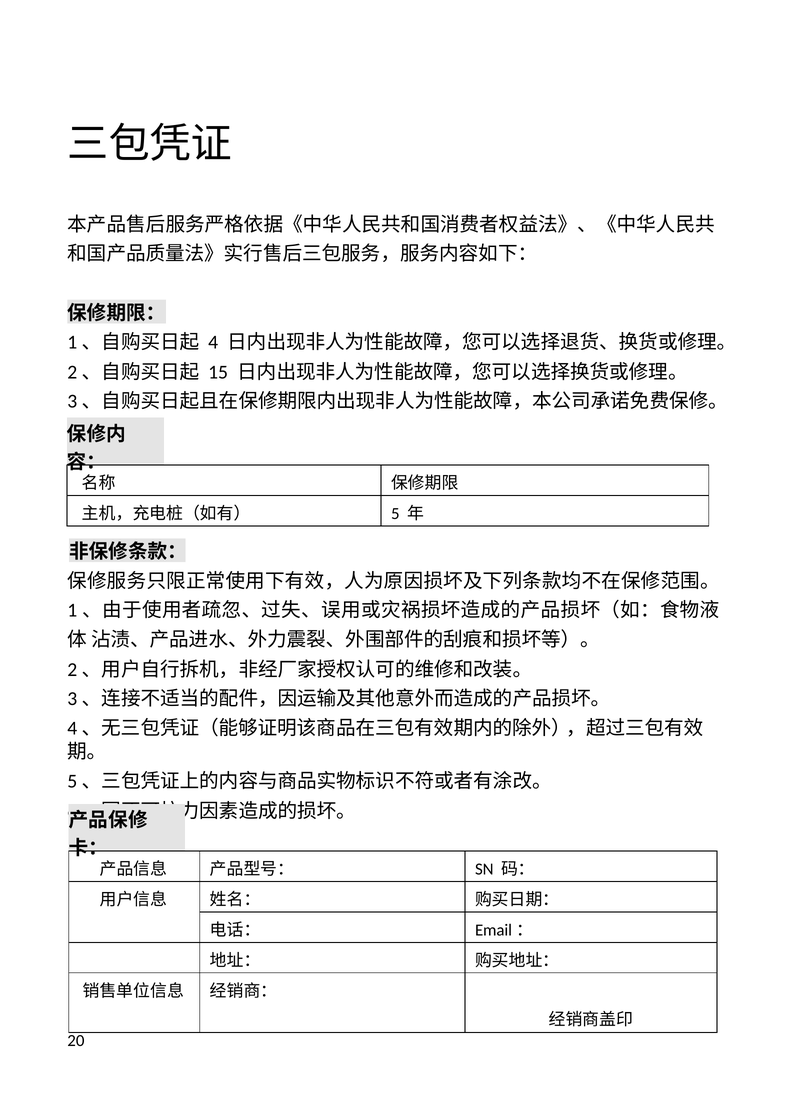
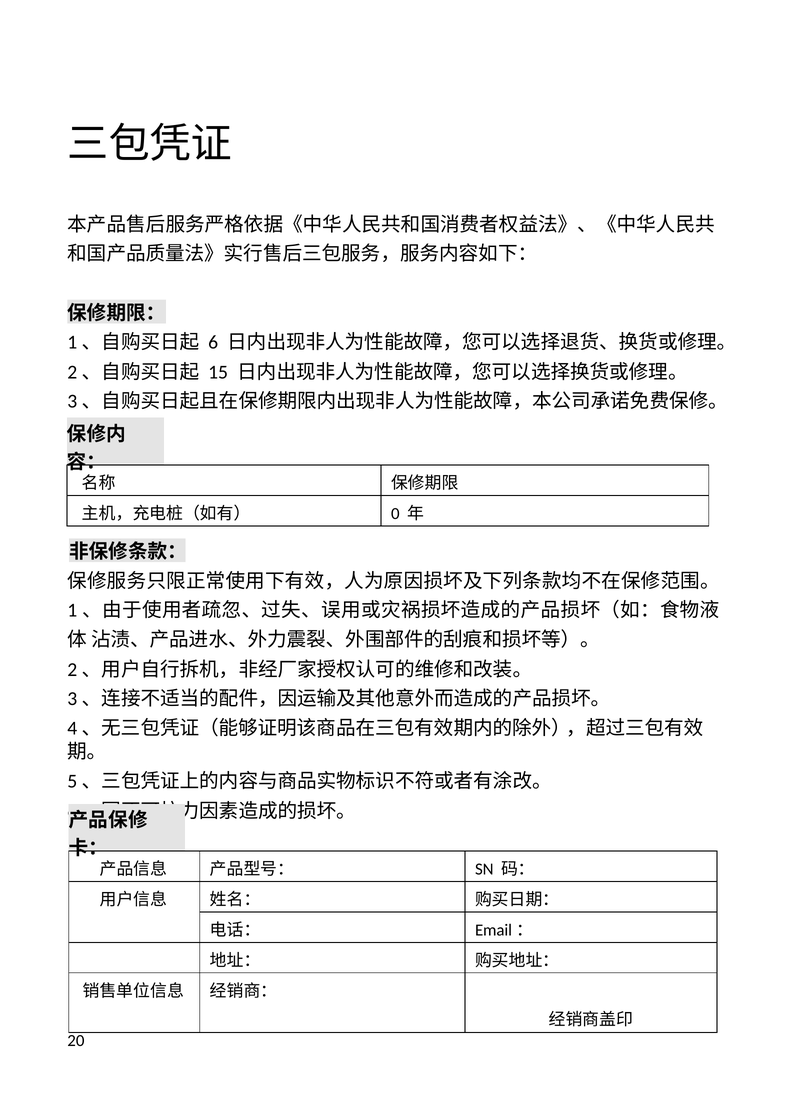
4: 4 -> 6 (213, 342)
5: 5 -> 0 (395, 514)
